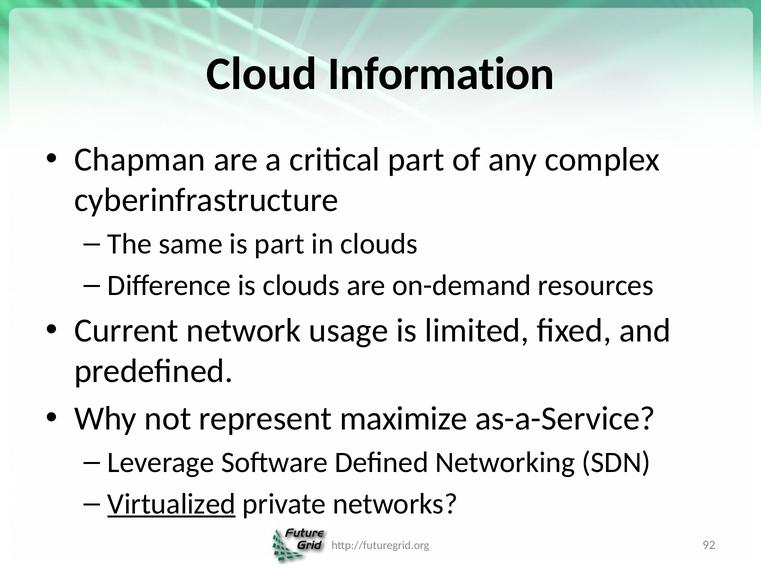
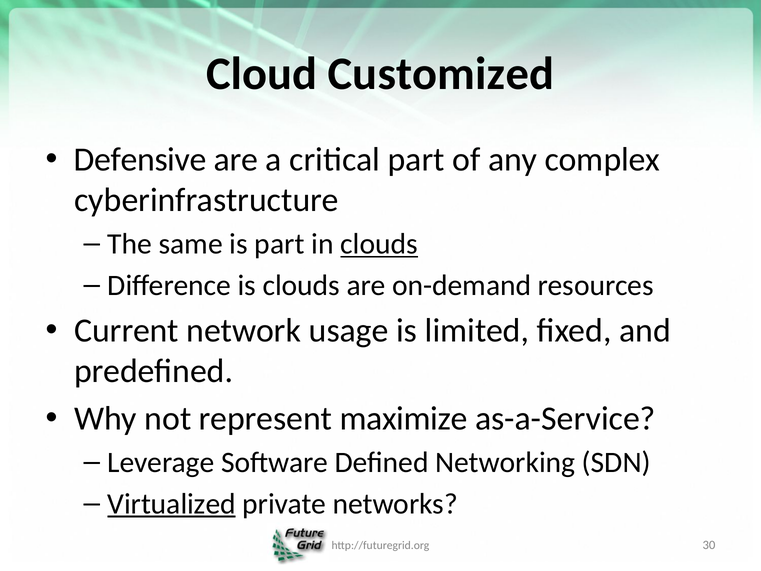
Information: Information -> Customized (441, 74)
Chapman: Chapman -> Defensive (140, 160)
clouds underline: none -> present (379, 244)
92: 92 -> 30 (709, 545)
